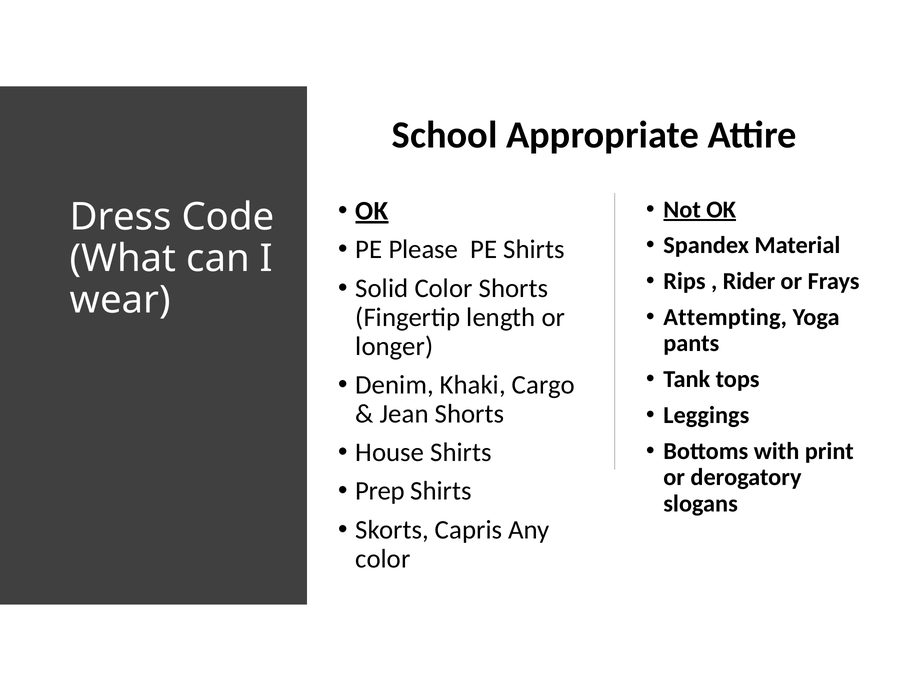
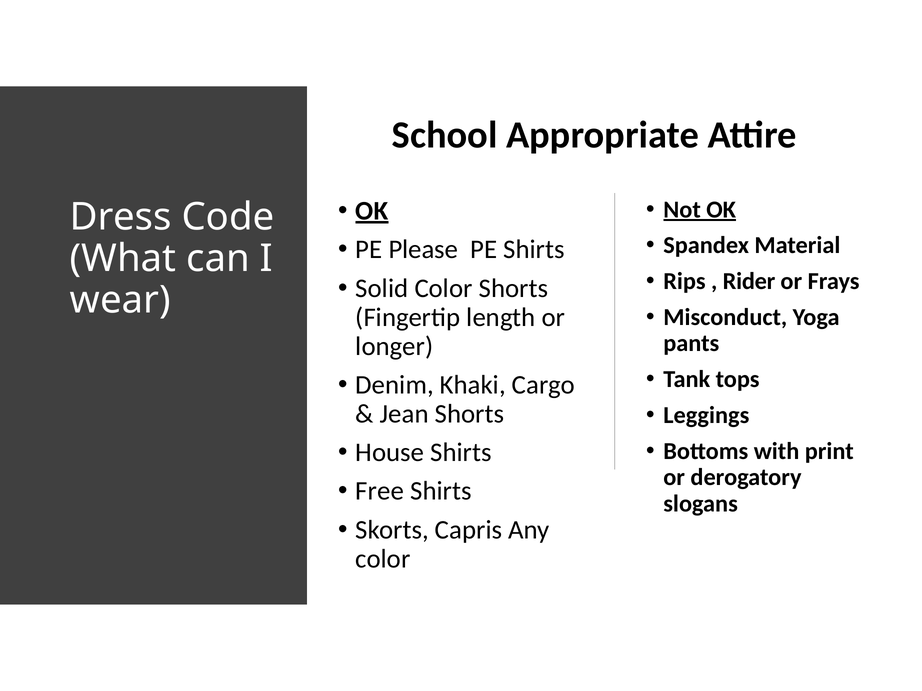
Attempting: Attempting -> Misconduct (725, 317)
Prep: Prep -> Free (380, 491)
